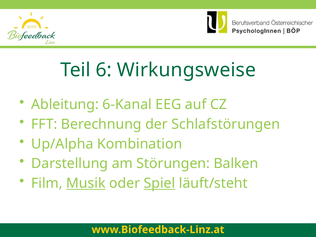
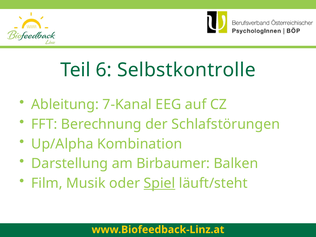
Wirkungsweise: Wirkungsweise -> Selbstkontrolle (186, 70)
6-Kanal: 6-Kanal -> 7-Kanal (127, 105)
Störungen: Störungen -> Birbaumer (173, 164)
Musik underline: present -> none (86, 183)
